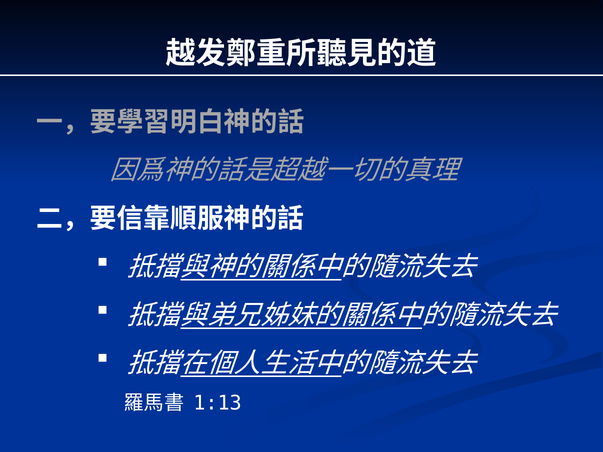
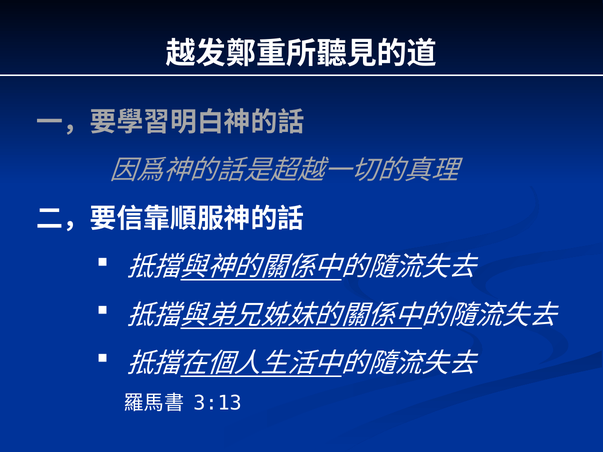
1:13: 1:13 -> 3:13 (218, 403)
